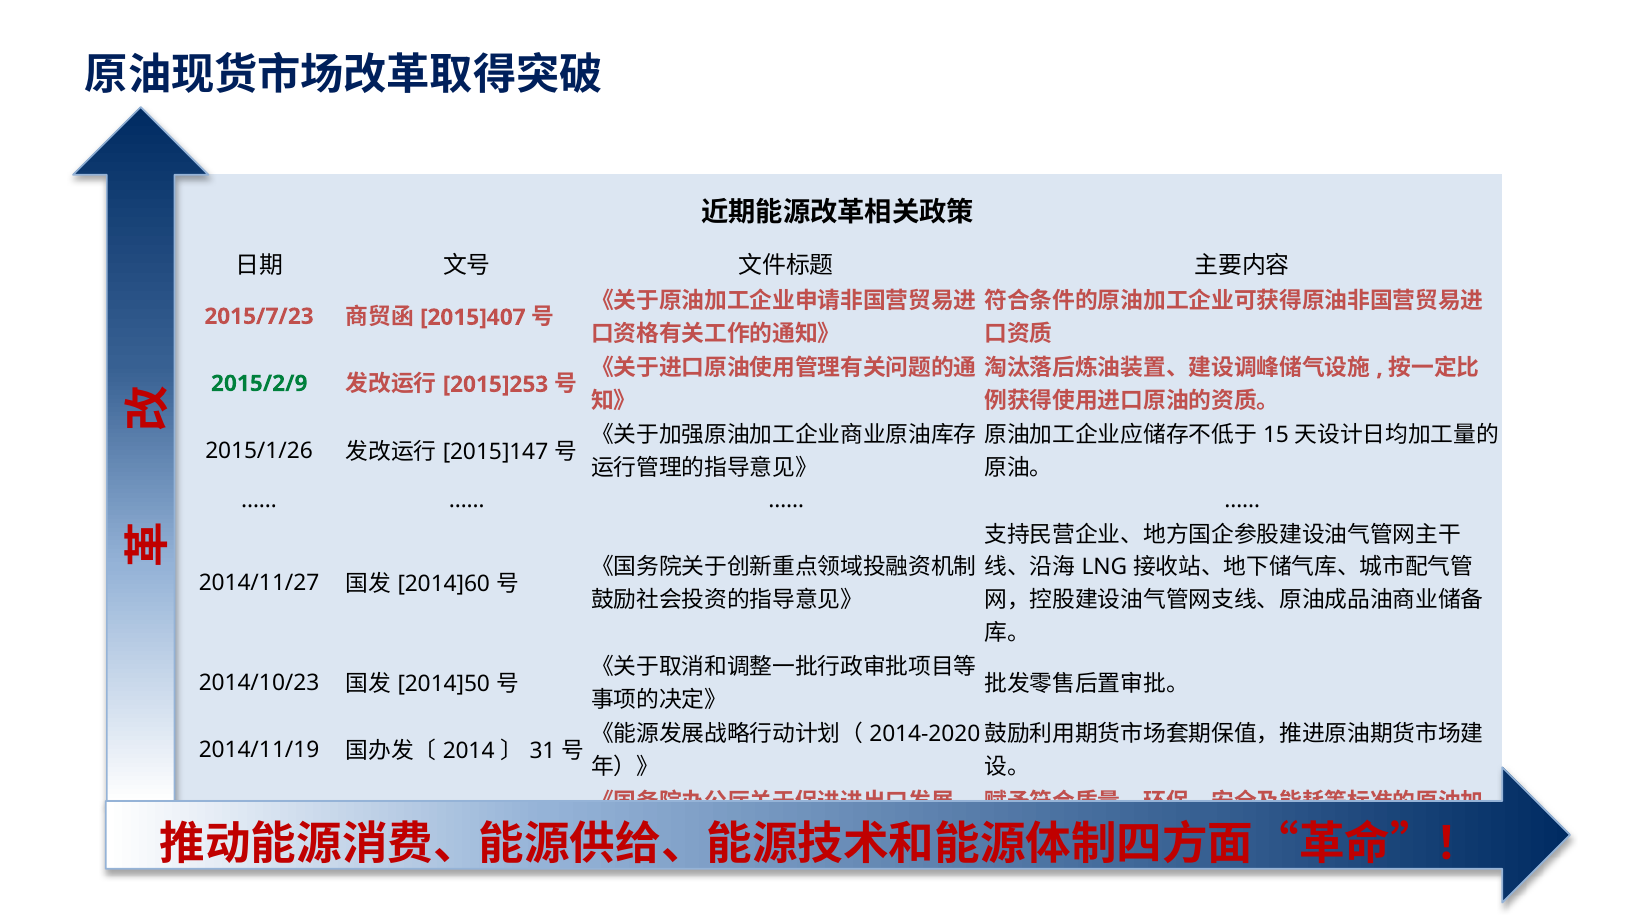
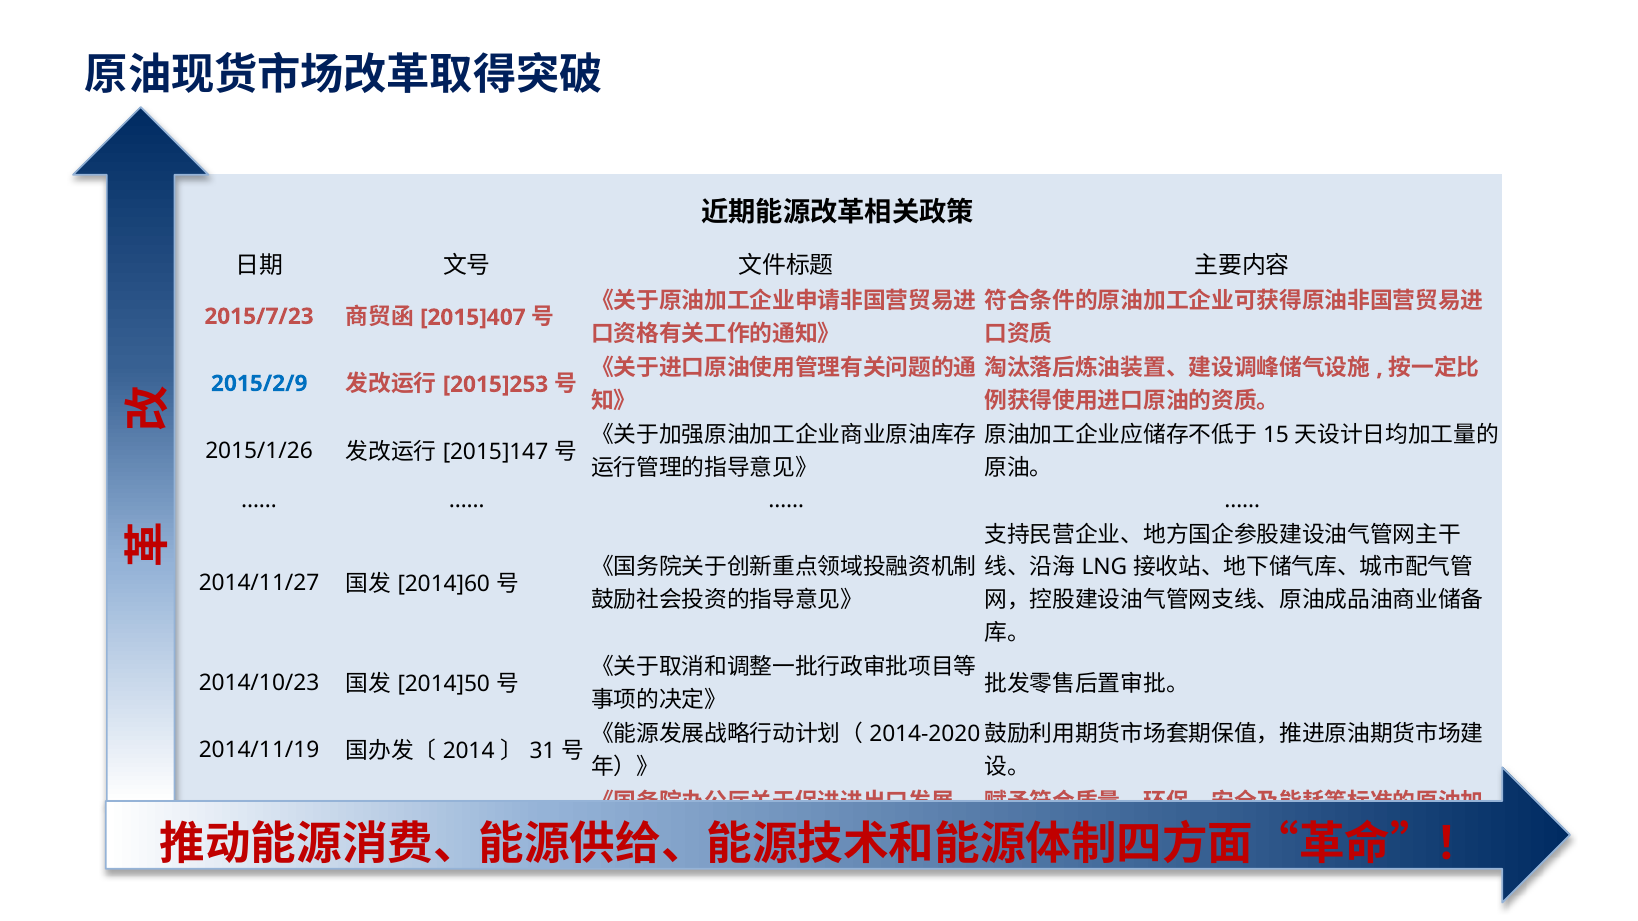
2015/2/9 colour: green -> blue (259, 384)
